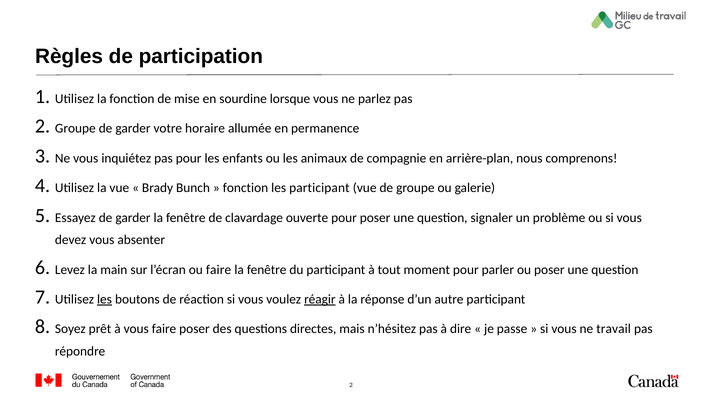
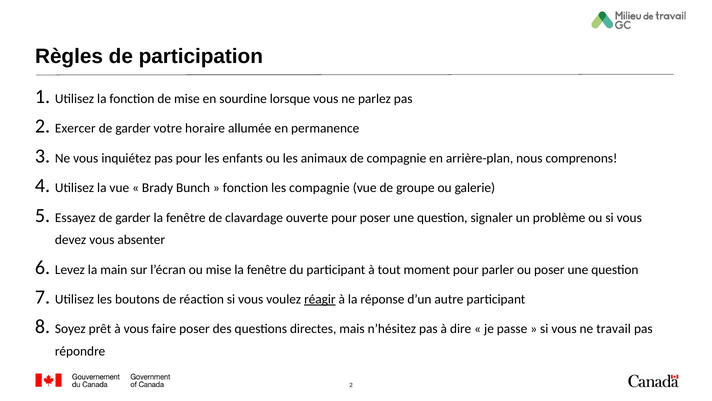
Groupe: Groupe -> Exercer (75, 128)
les participant: participant -> compagnie (319, 188)
ou faire: faire -> mise (219, 269)
les underline: present -> none (105, 299)
